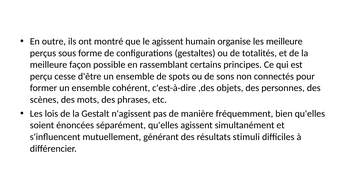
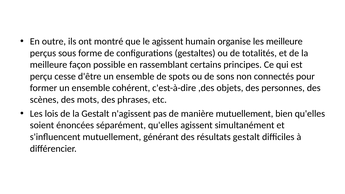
manière fréquemment: fréquemment -> mutuellement (244, 114)
résultats stimuli: stimuli -> gestalt (246, 137)
